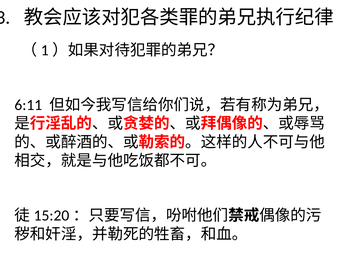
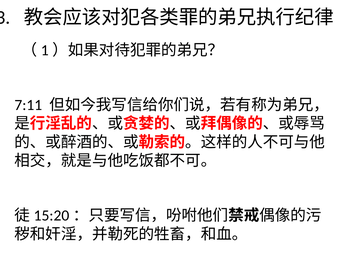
6:11: 6:11 -> 7:11 (28, 105)
